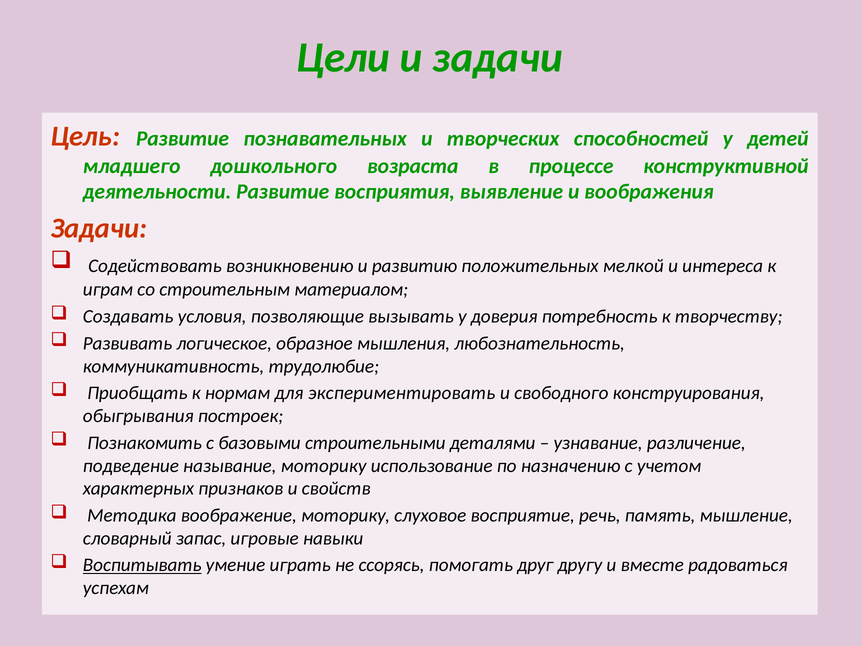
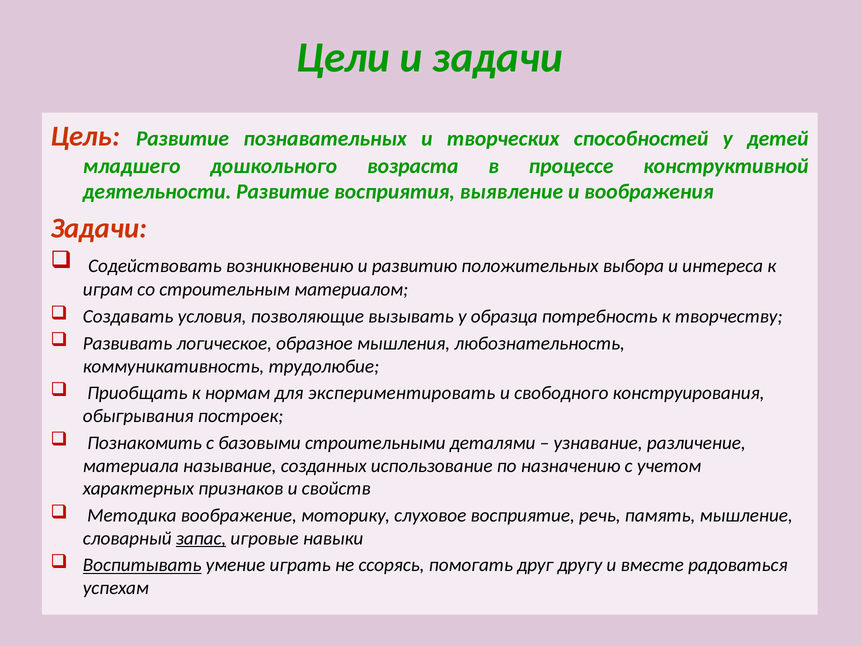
мелкой: мелкой -> выбора (633, 266)
доверия: доверия -> образца (504, 317)
подведение: подведение -> материала (131, 466)
называние моторику: моторику -> созданных (324, 466)
запас underline: none -> present (201, 539)
